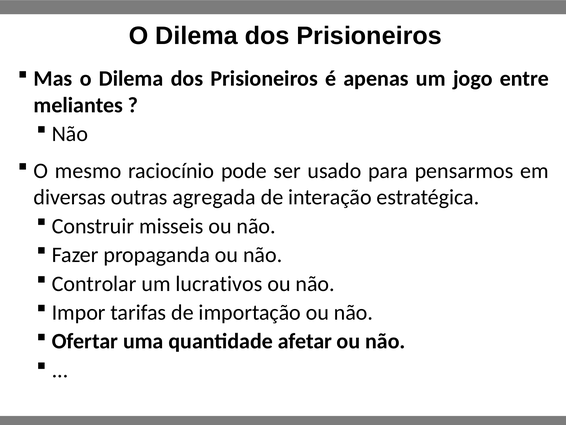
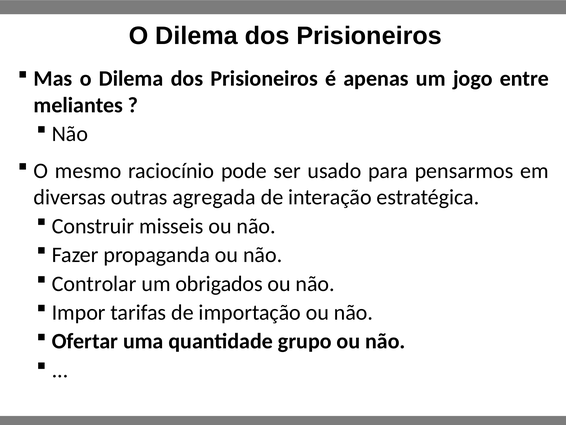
lucrativos: lucrativos -> obrigados (219, 283)
afetar: afetar -> grupo (305, 341)
